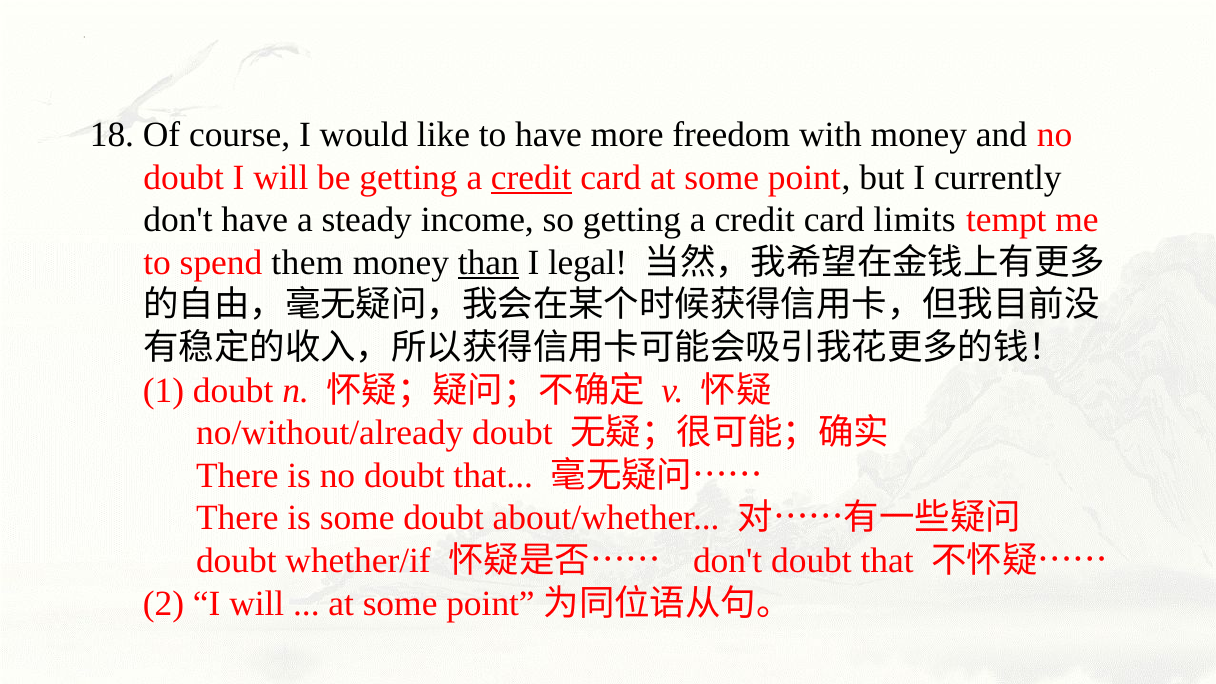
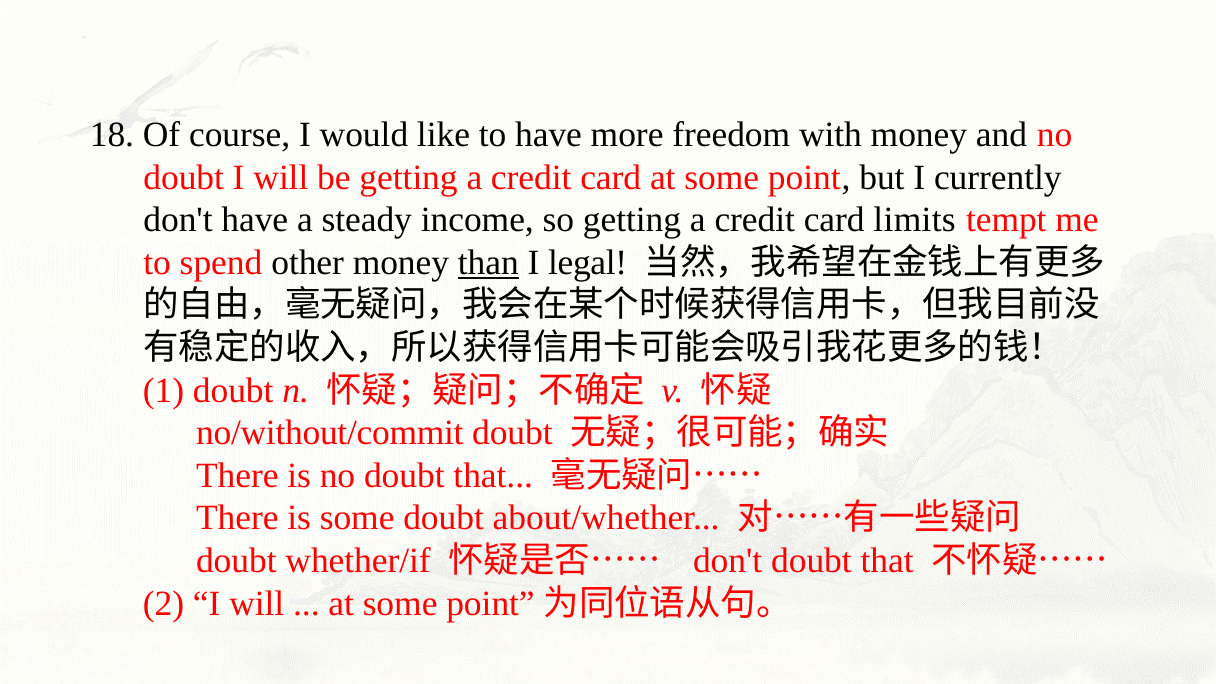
credit underline: present -> none (531, 178)
them: them -> other (308, 263)
no/without/already: no/without/already -> no/without/commit (330, 433)
